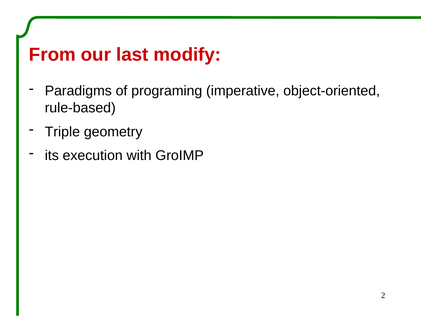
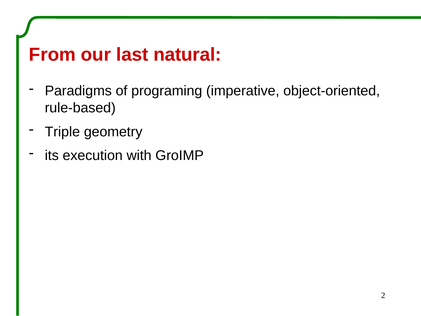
modify: modify -> natural (187, 55)
